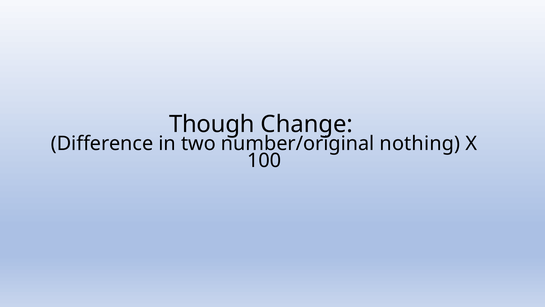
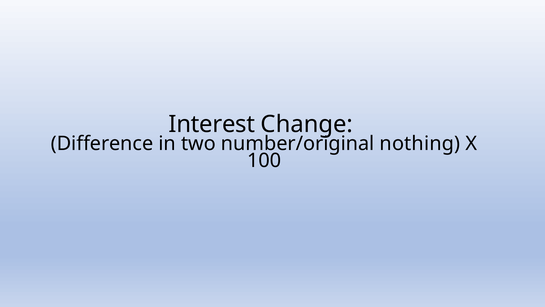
Though: Though -> Interest (212, 124)
